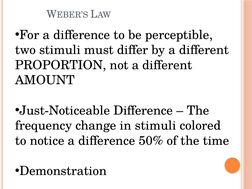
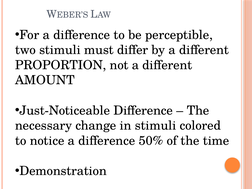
frequency: frequency -> necessary (44, 126)
